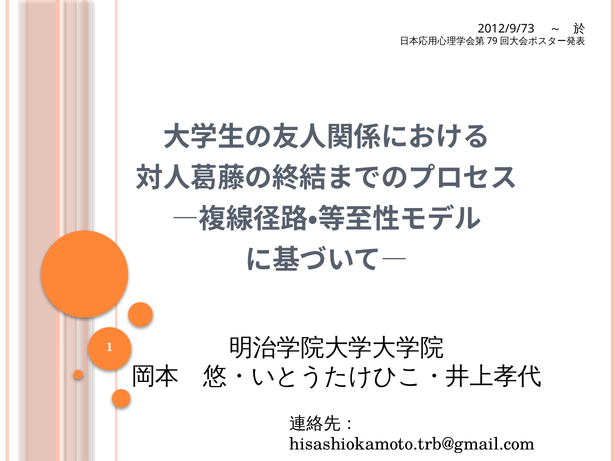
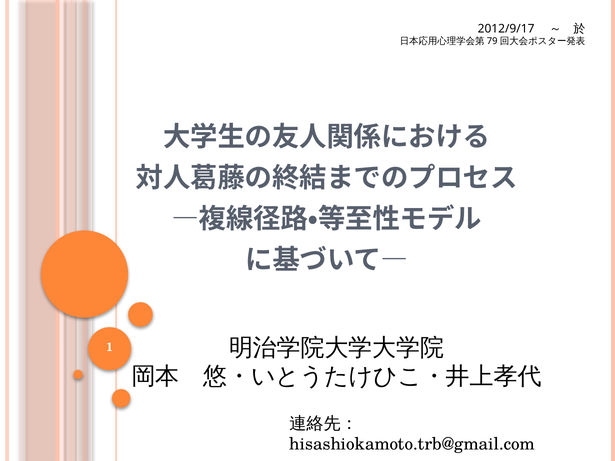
2012/9/73: 2012/9/73 -> 2012/9/17 (506, 29)
